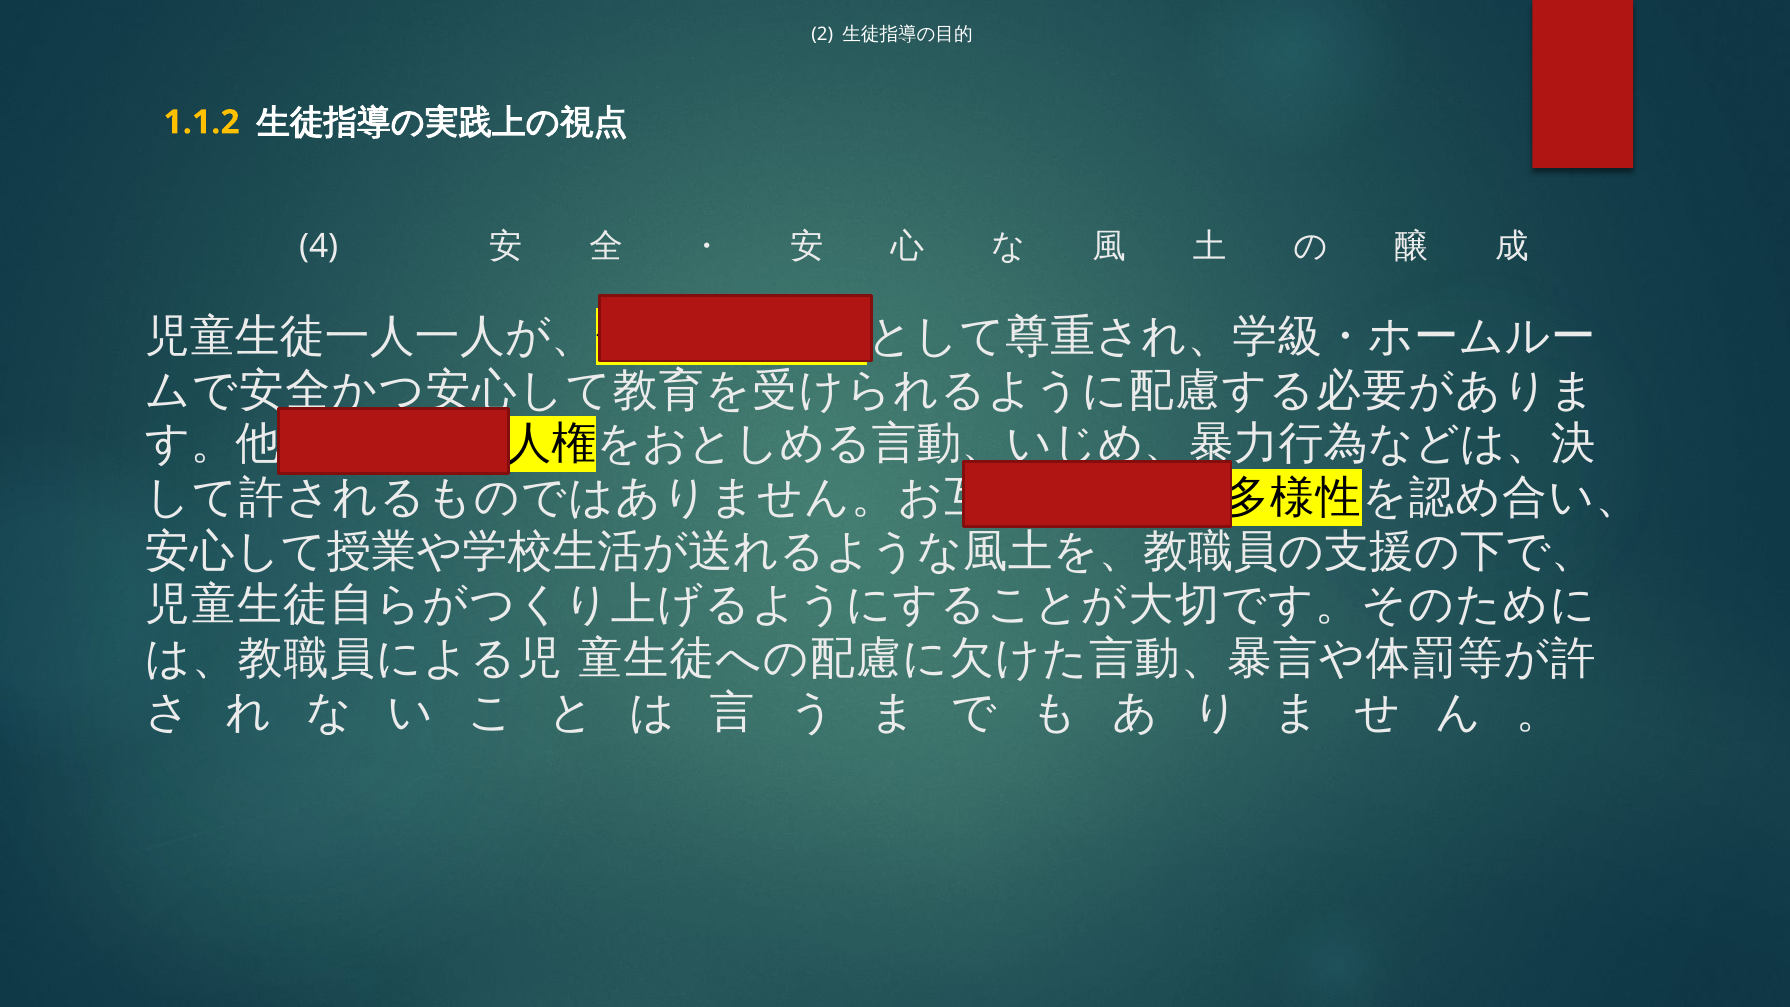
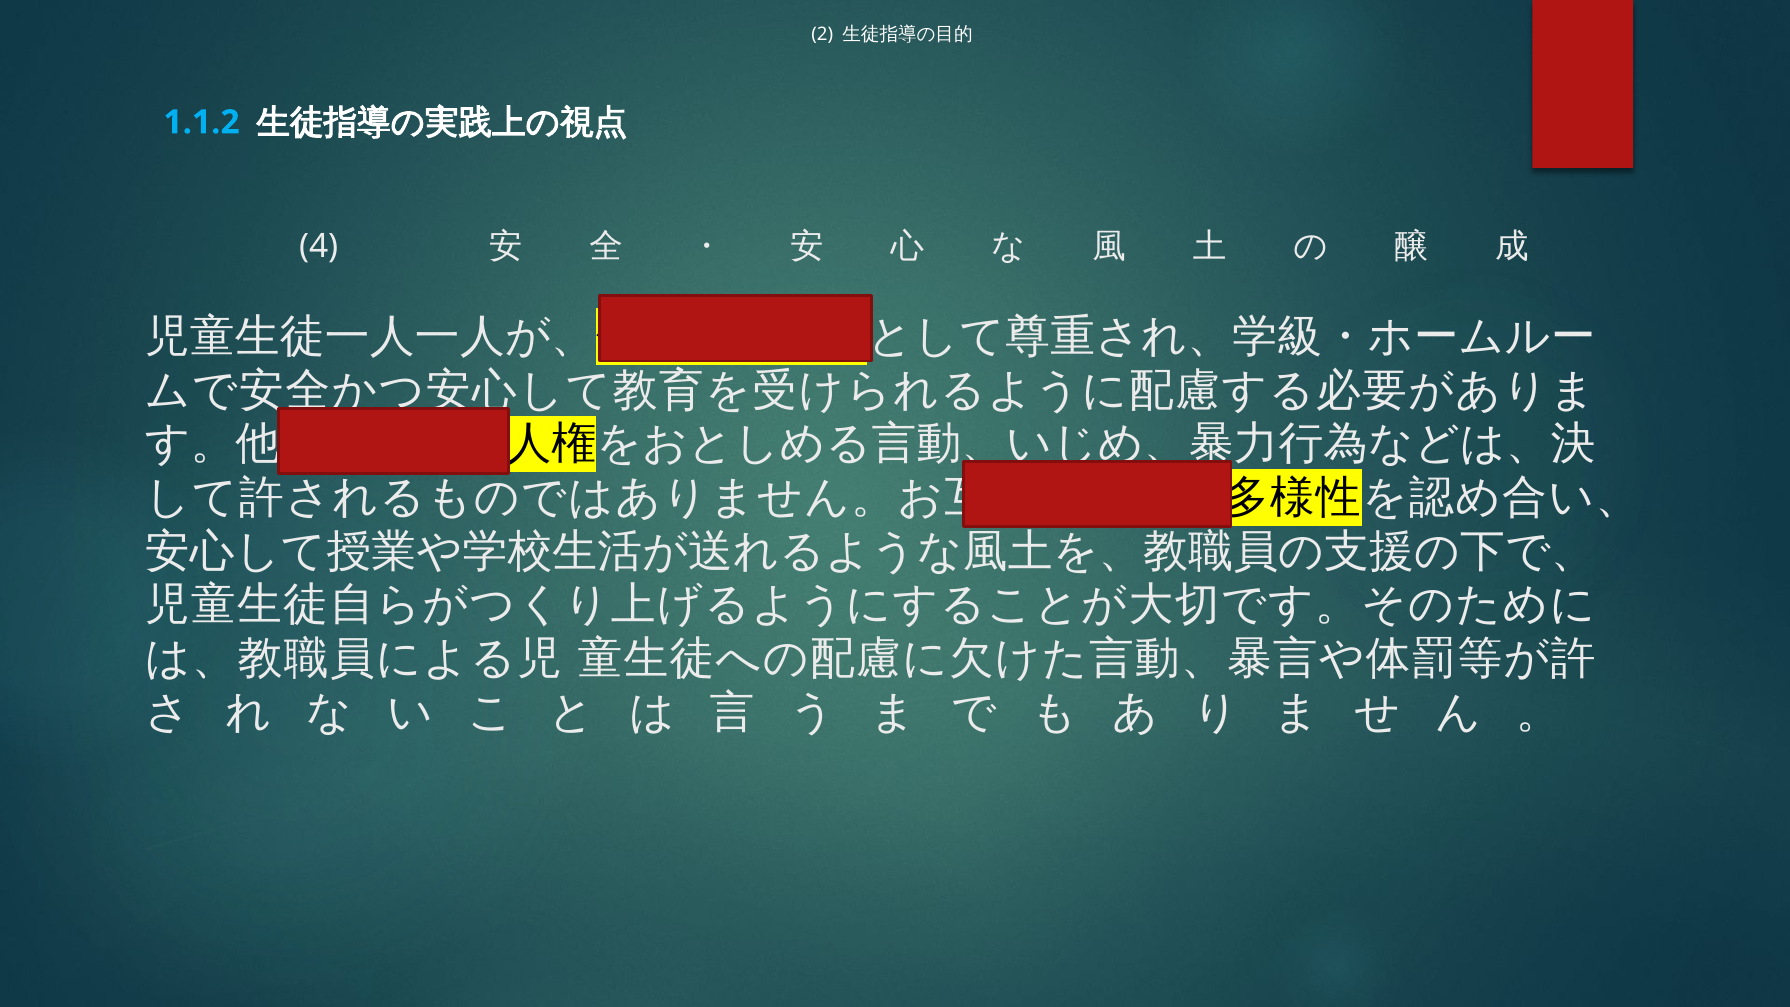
1.1.2 colour: yellow -> light blue (202, 122)
